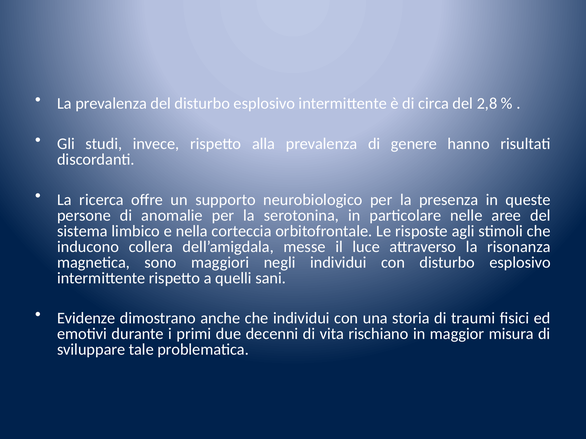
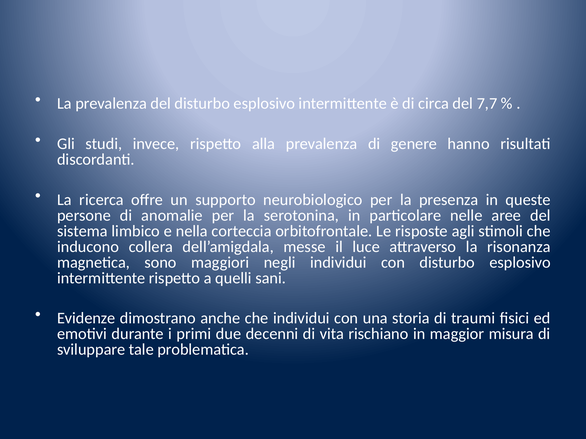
2,8: 2,8 -> 7,7 (487, 104)
